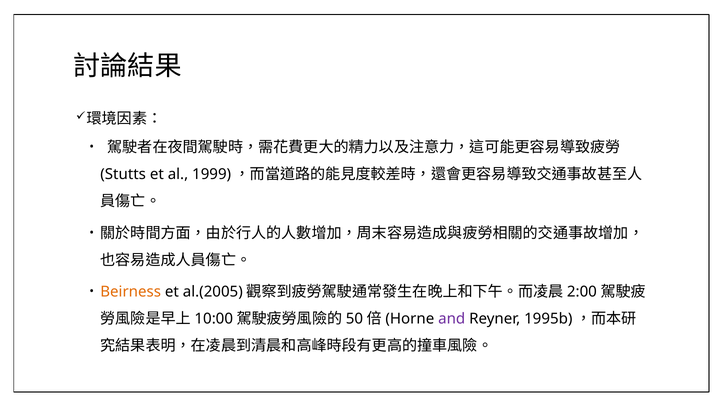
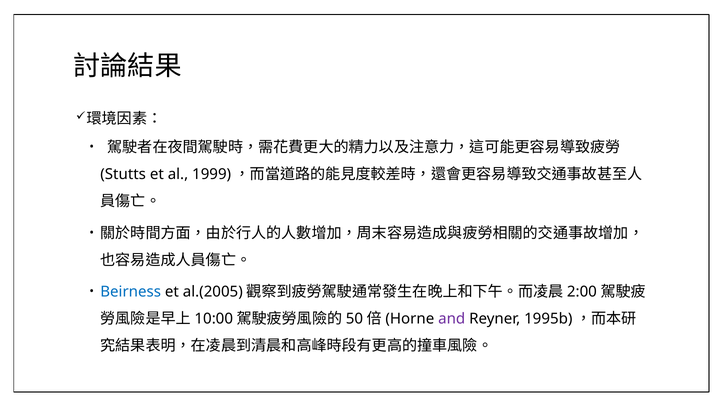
Beirness colour: orange -> blue (131, 292)
